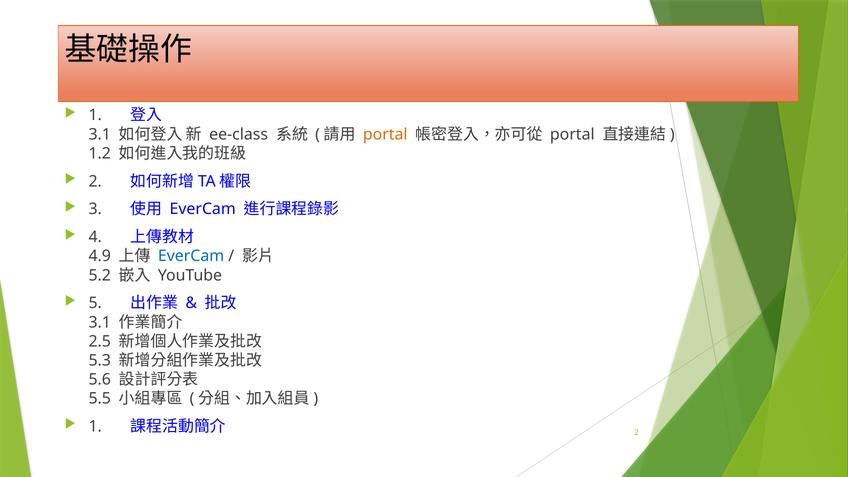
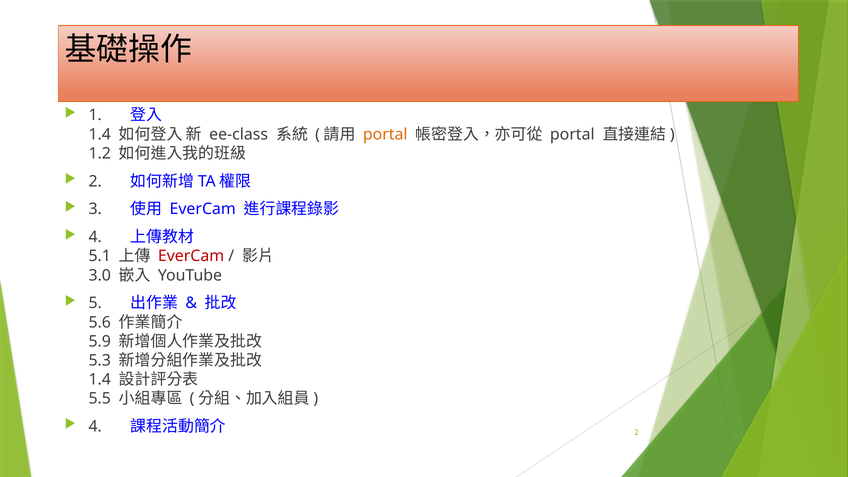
3.1: 3.1 -> 1.4 (100, 134)
4.9: 4.9 -> 5.1 (100, 256)
EverCam colour: blue -> red (191, 256)
5.2: 5.2 -> 3.0 (100, 275)
3.1: 3.1 -> 5.6 (100, 322)
2.5: 2.5 -> 5.9 (100, 341)
5.6: 5.6 -> 1.4 (100, 380)
1: 1 -> 4 (95, 427)
